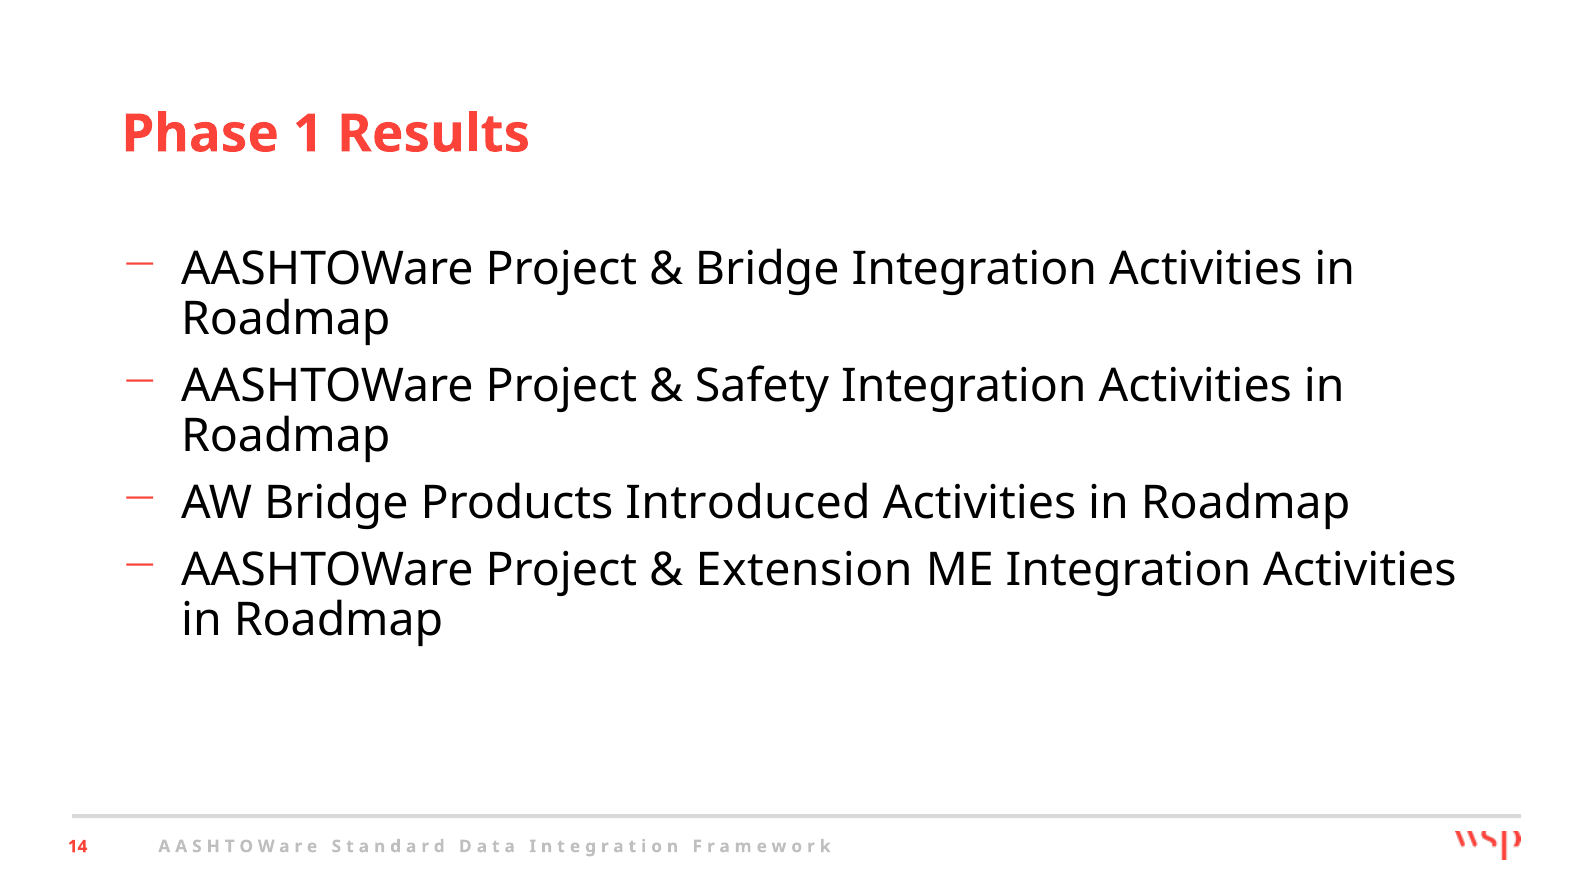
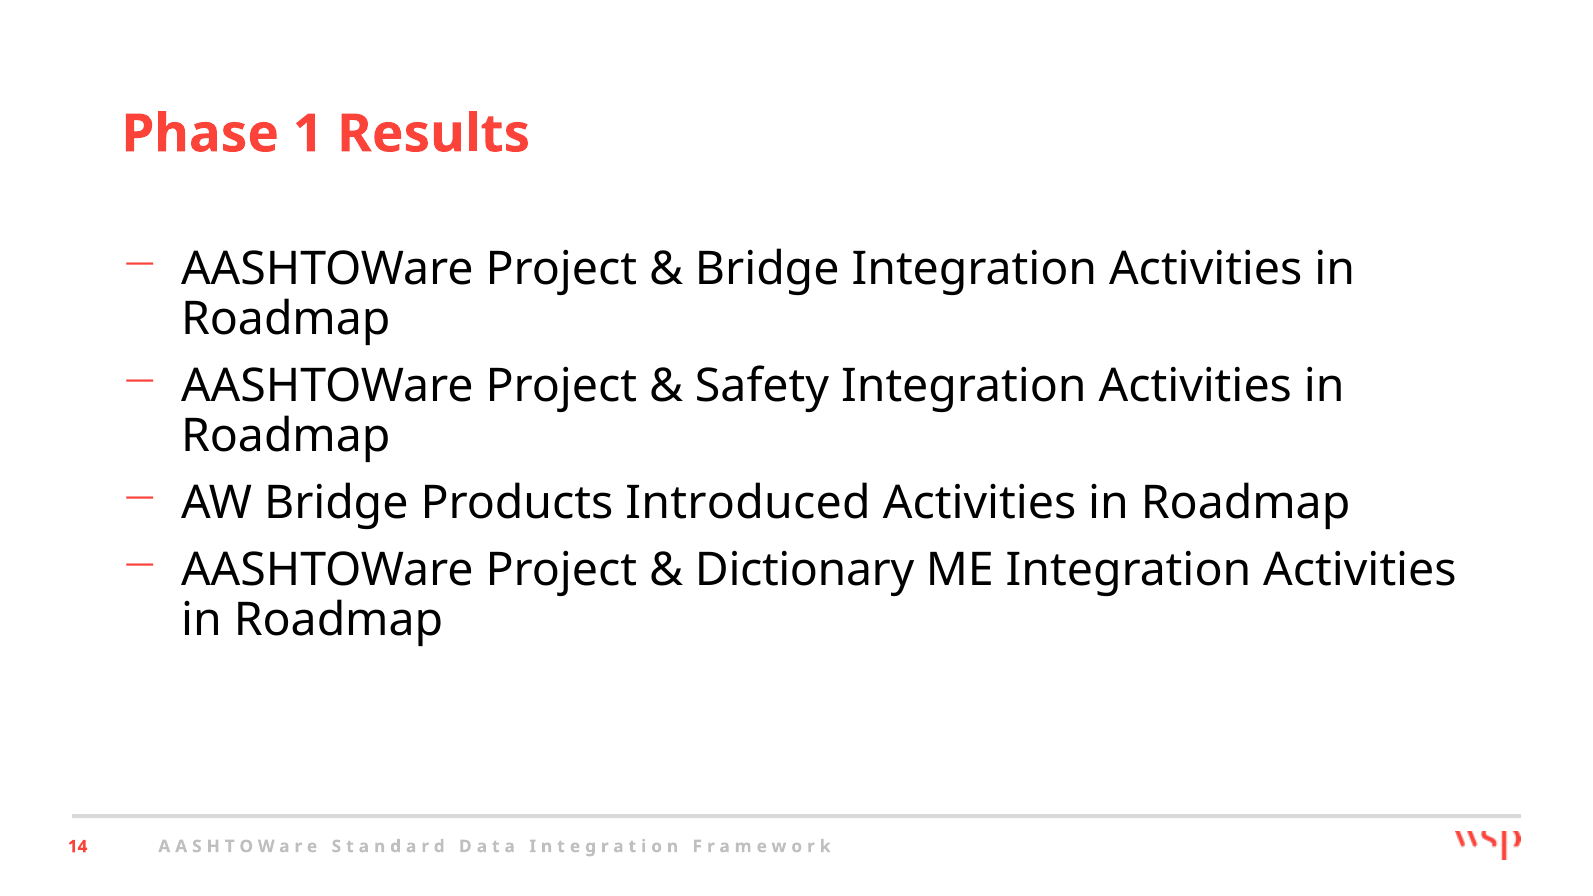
Extension: Extension -> Dictionary (805, 570)
